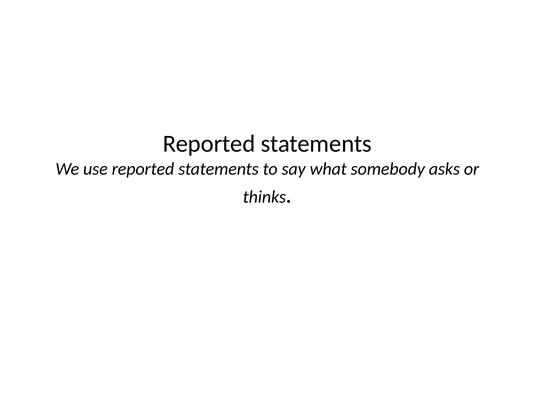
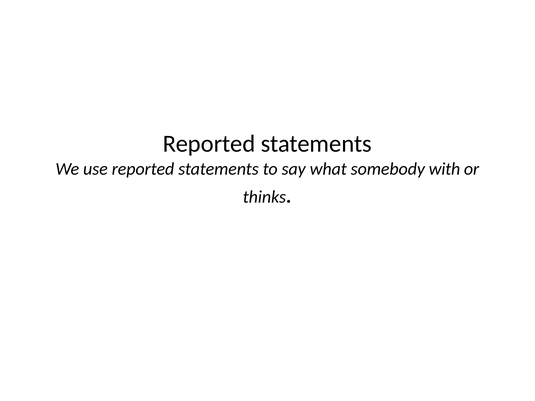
asks: asks -> with (445, 169)
